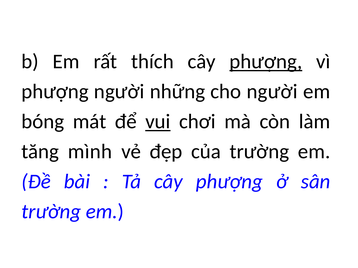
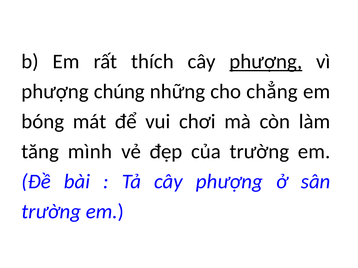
phượng người: người -> chúng (119, 92)
cho người: người -> chẳng (272, 92)
vui underline: present -> none (158, 122)
